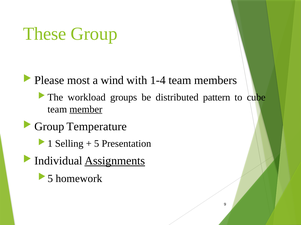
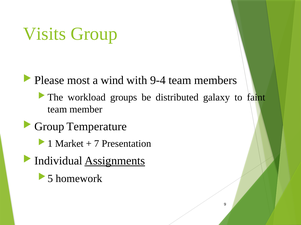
These: These -> Visits (45, 34)
1-4: 1-4 -> 9-4 (158, 80)
pattern: pattern -> galaxy (217, 98)
cube: cube -> faint (256, 98)
member underline: present -> none (86, 110)
Selling: Selling -> Market (69, 144)
5: 5 -> 7 (97, 144)
